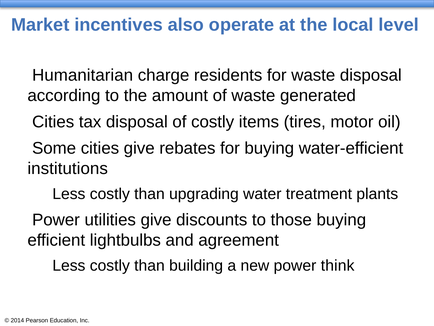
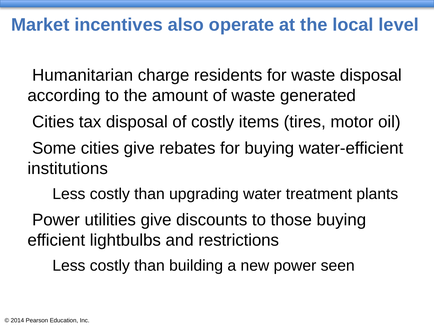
agreement: agreement -> restrictions (239, 240)
think: think -> seen (338, 265)
